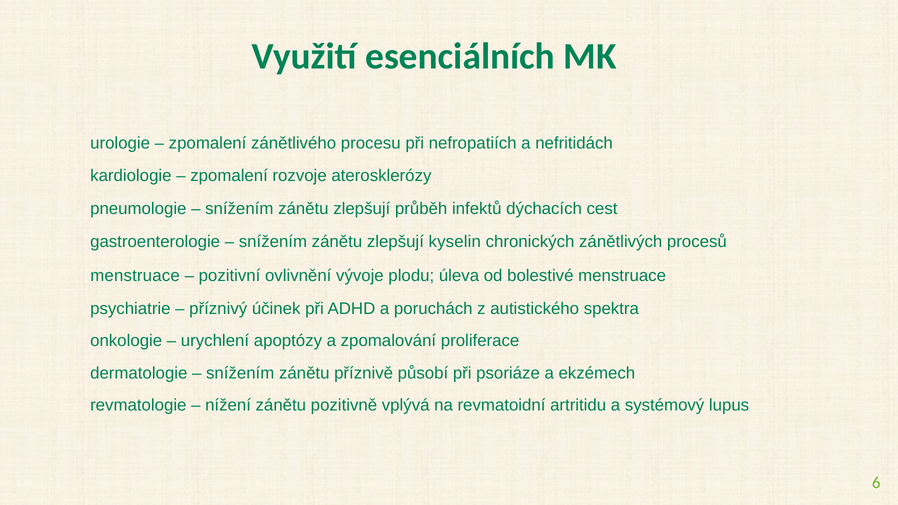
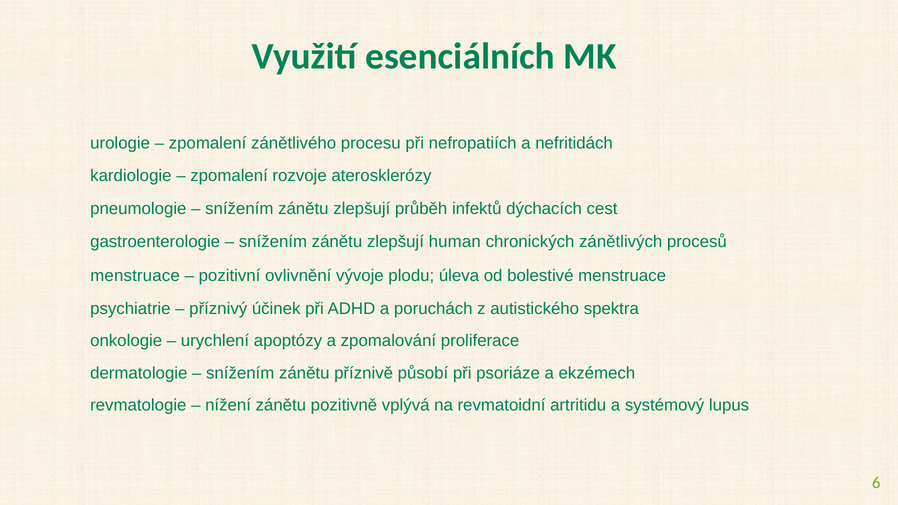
kyselin: kyselin -> human (455, 242)
